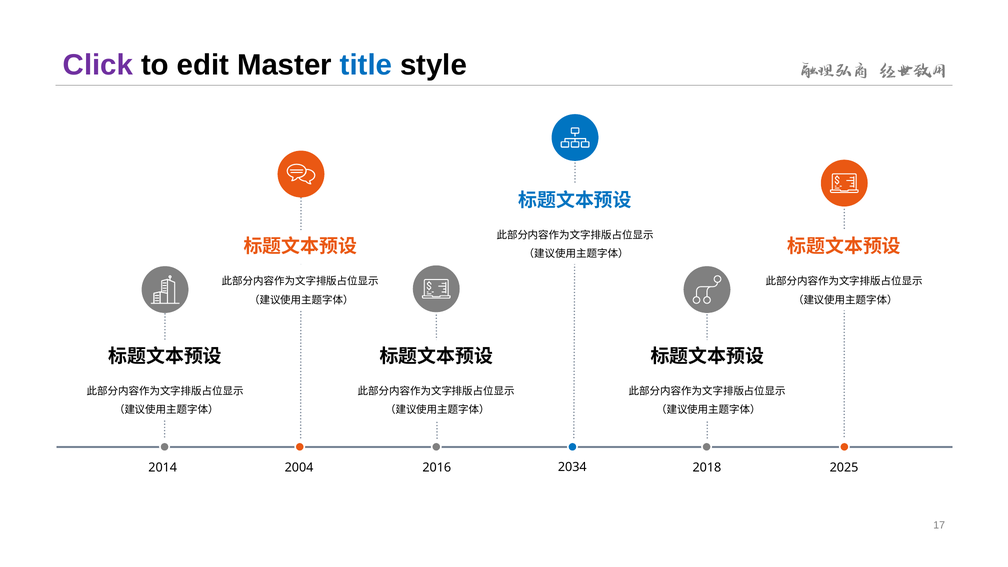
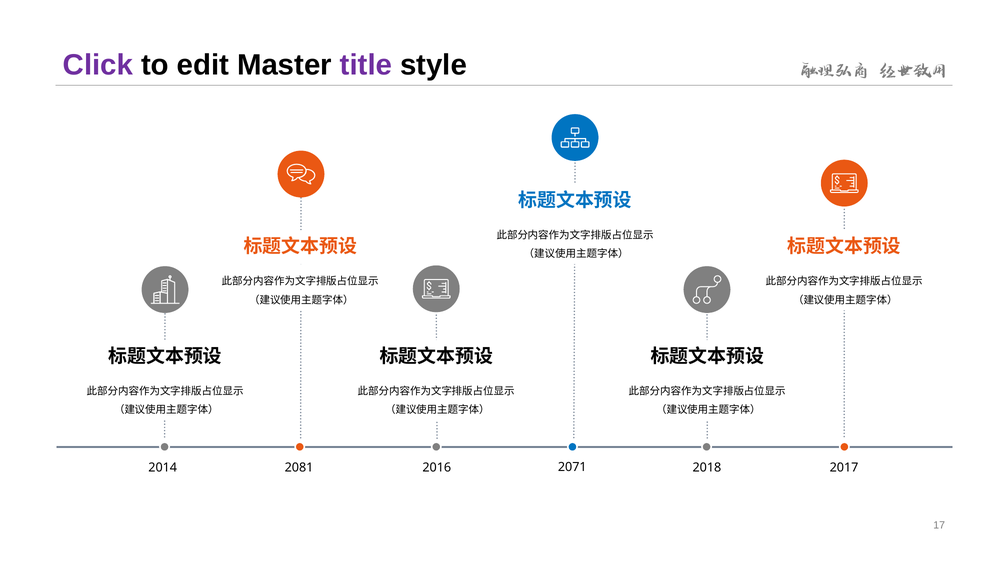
title colour: blue -> purple (366, 65)
2004: 2004 -> 2081 (299, 468)
2034: 2034 -> 2071 (572, 467)
2025: 2025 -> 2017 (844, 468)
